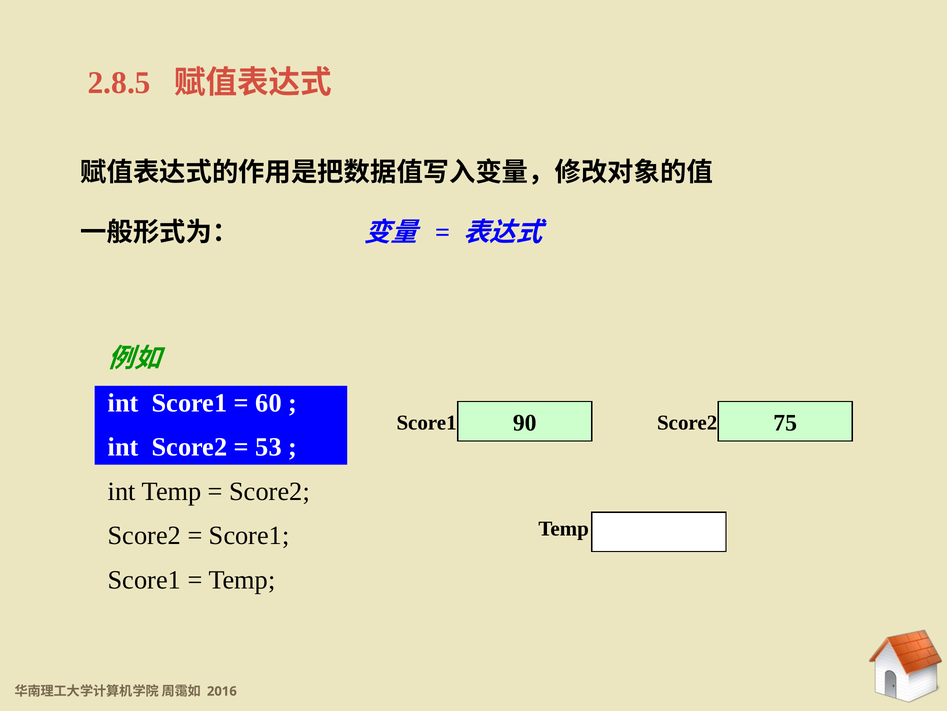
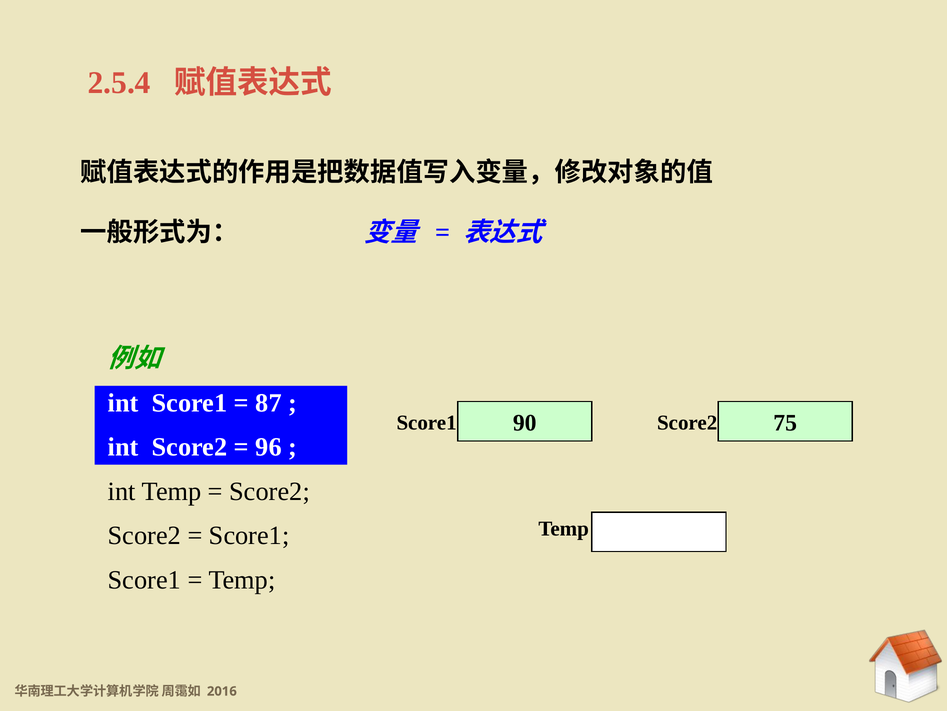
2.8.5: 2.8.5 -> 2.5.4 (119, 83)
60: 60 -> 87 (269, 403)
53: 53 -> 96 (269, 447)
